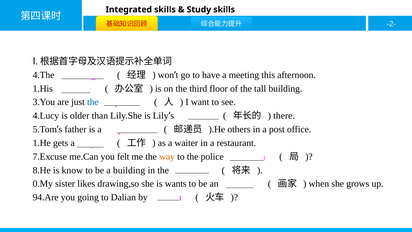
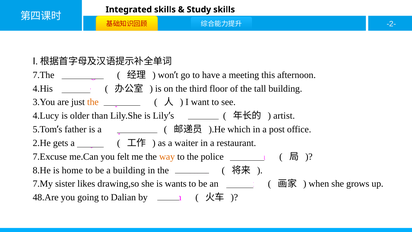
4.The: 4.The -> 7.The (44, 75)
1.His: 1.His -> 4.His (43, 89)
the colour: blue -> orange (93, 102)
there: there -> artist (284, 116)
others: others -> which (239, 129)
1.He: 1.He -> 2.He (42, 143)
know: know -> home (72, 170)
0.My: 0.My -> 7.My (43, 184)
94.Are: 94.Are -> 48.Are (46, 197)
